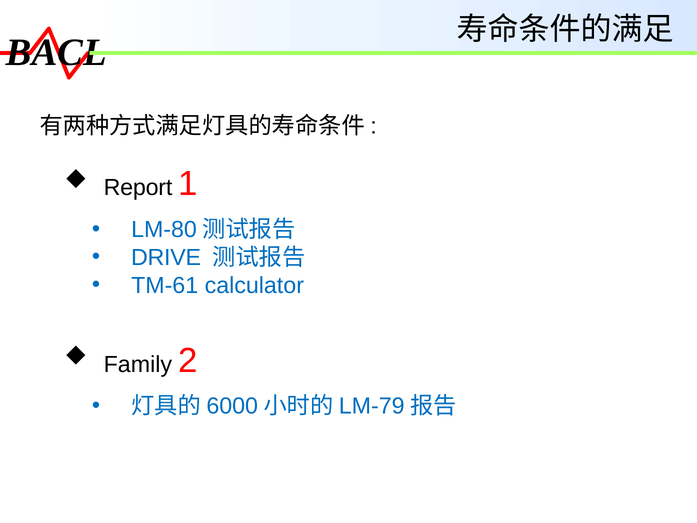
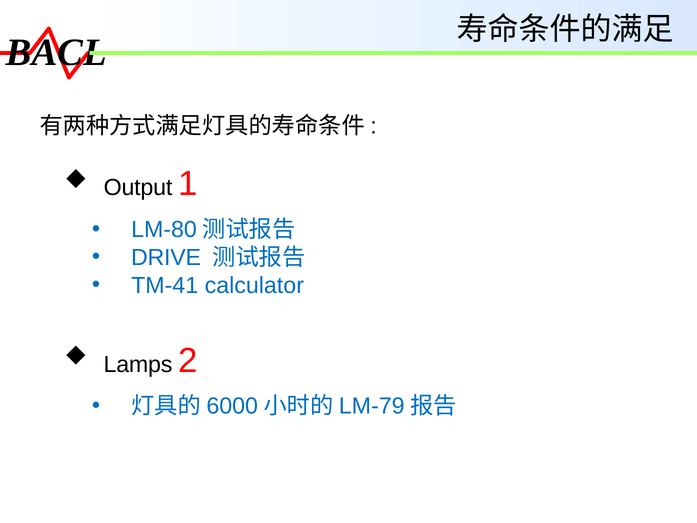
Report: Report -> Output (138, 188)
TM-61: TM-61 -> TM-41 (165, 285)
Family: Family -> Lamps (138, 364)
